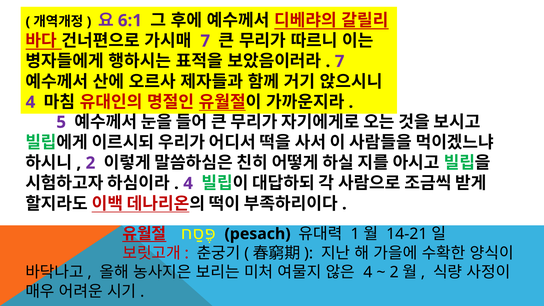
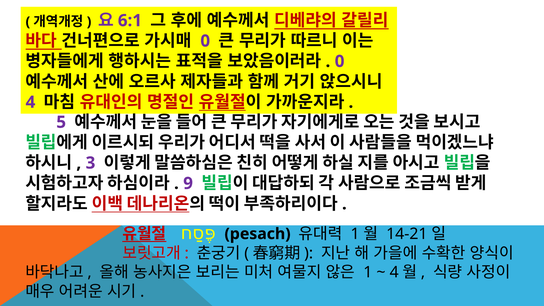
7: 7 -> 0 (205, 41)
7: 7 -> 0 (340, 61)
2: 2 -> 3 (90, 163)
4: 4 -> 9 (188, 183)
4: 4 -> 1 (368, 272)
2: 2 -> 4 (394, 272)
